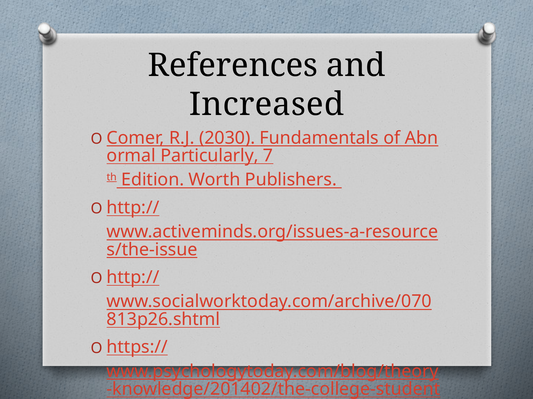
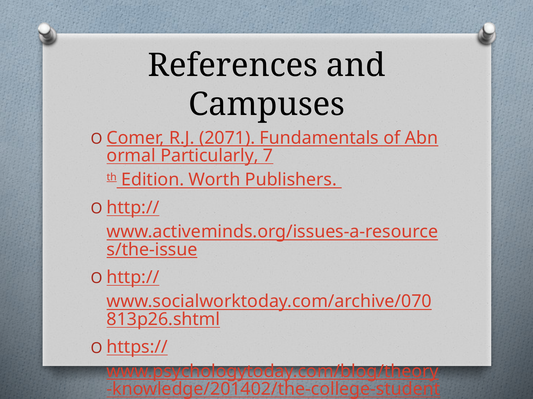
Increased: Increased -> Campuses (267, 104)
2030: 2030 -> 2071 (227, 138)
